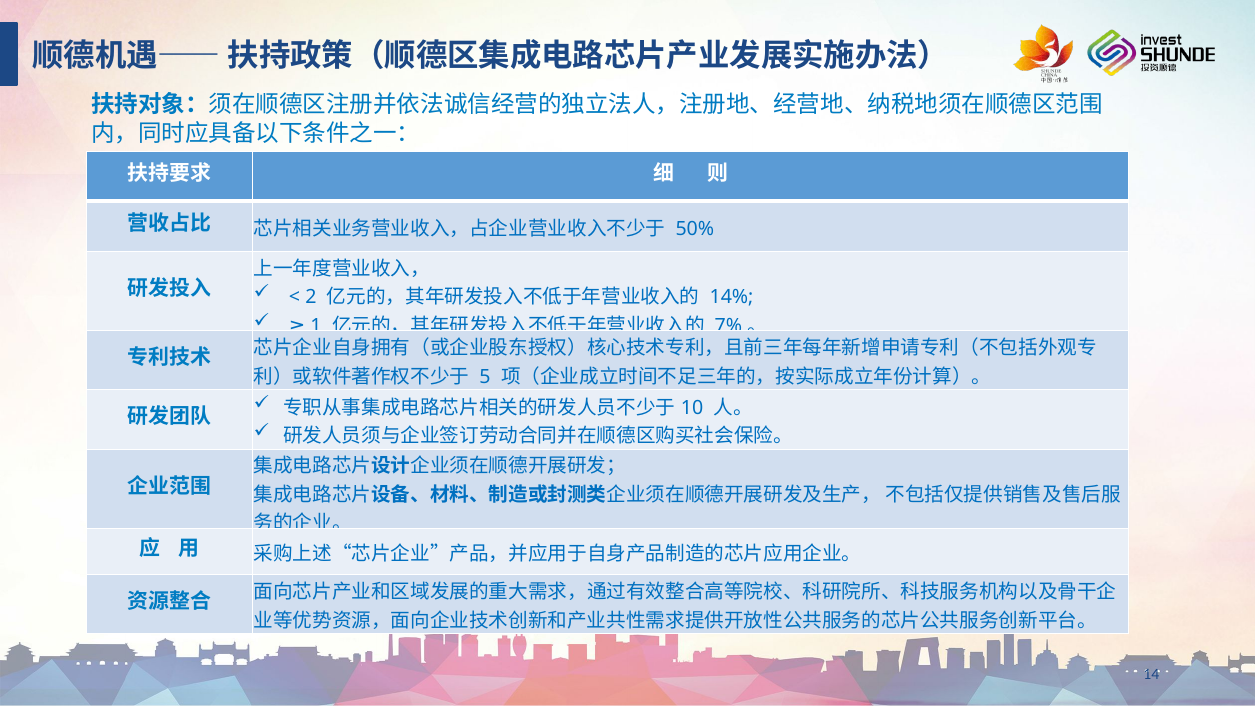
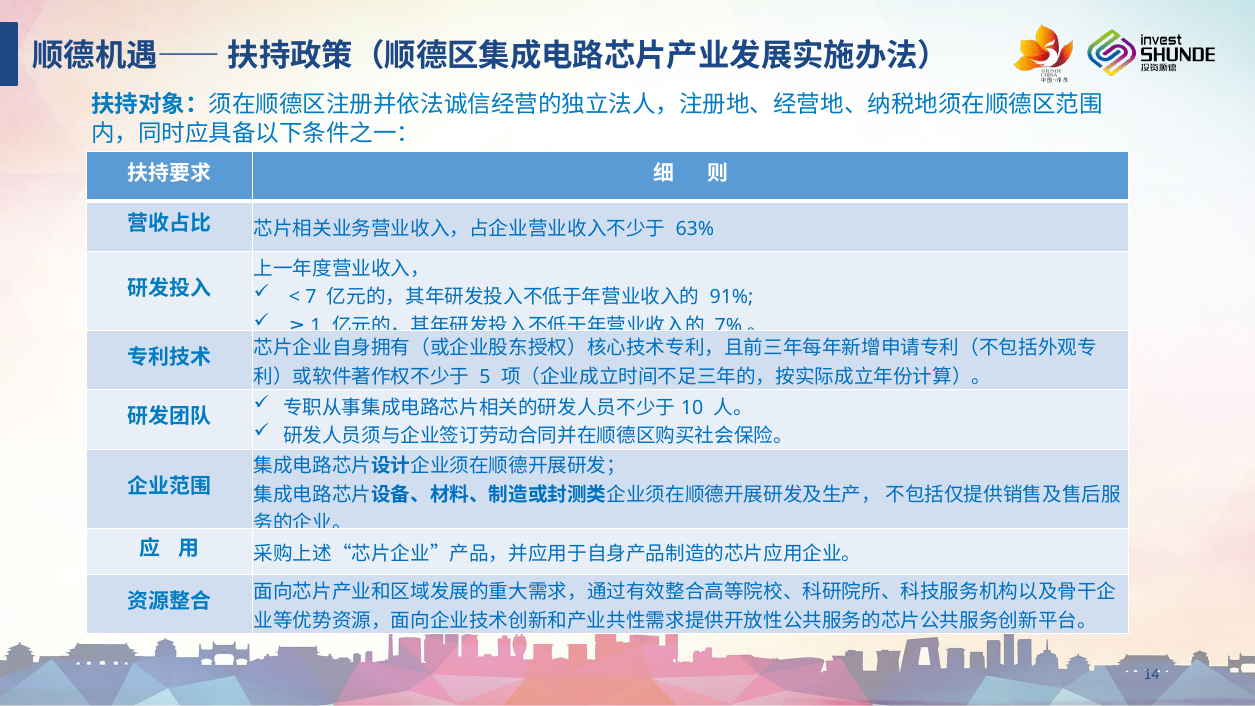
50%: 50% -> 63% (695, 229)
2: 2 -> 7 (311, 297)
14%: 14% -> 91% (732, 297)
